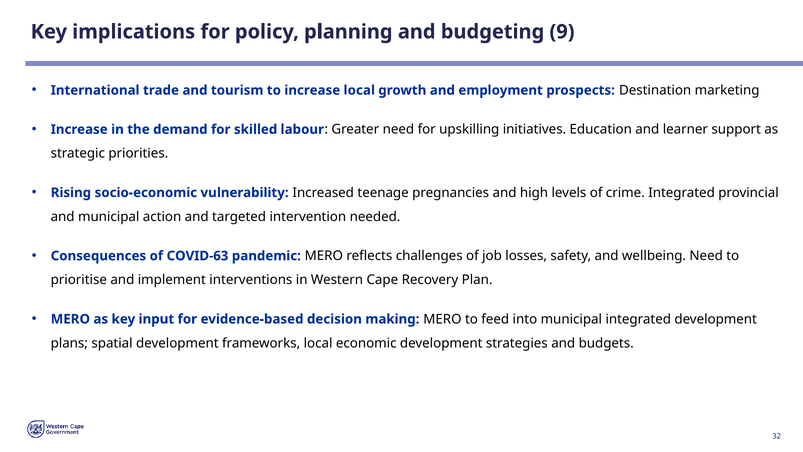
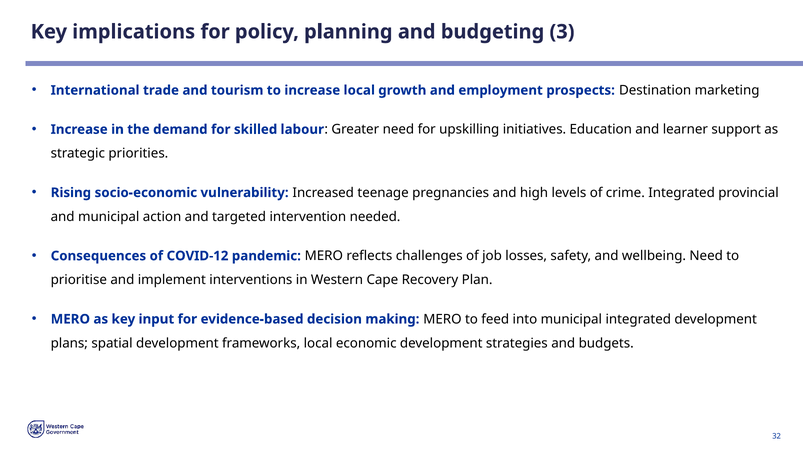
9: 9 -> 3 (562, 32)
COVID-63: COVID-63 -> COVID-12 (198, 256)
